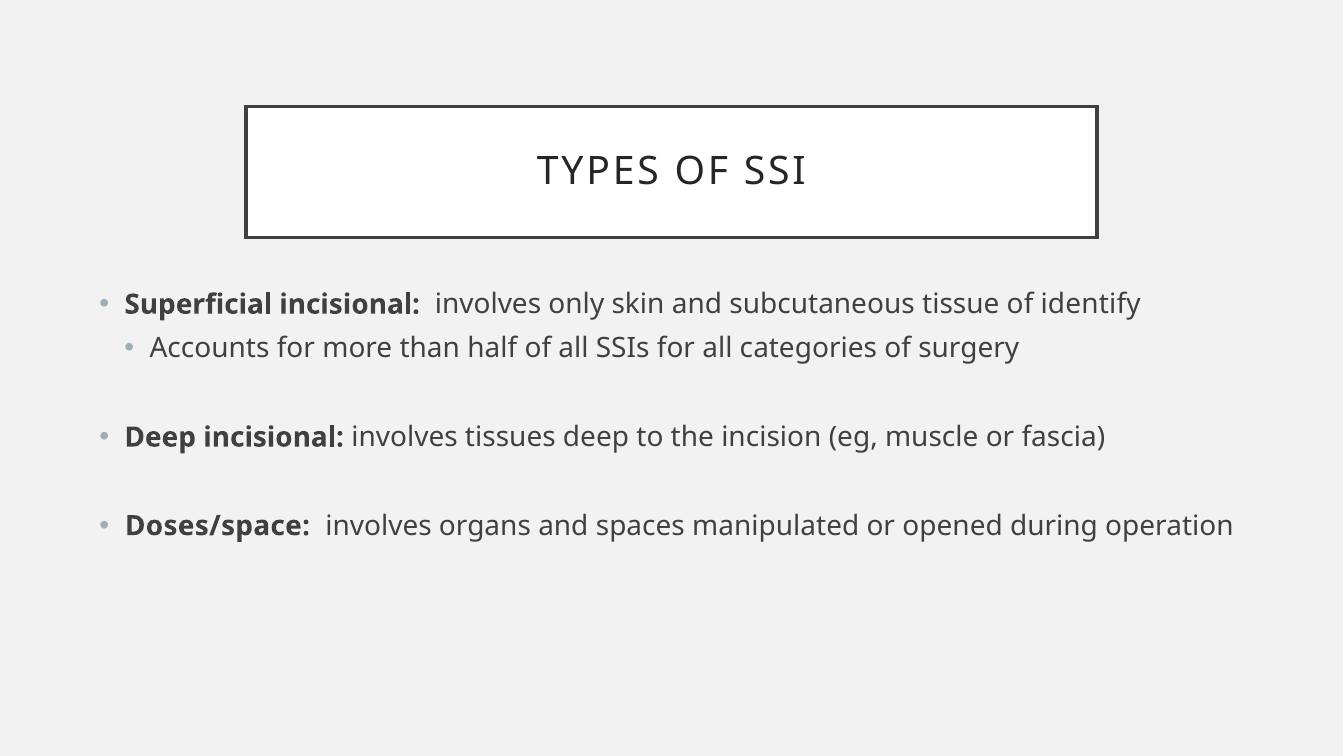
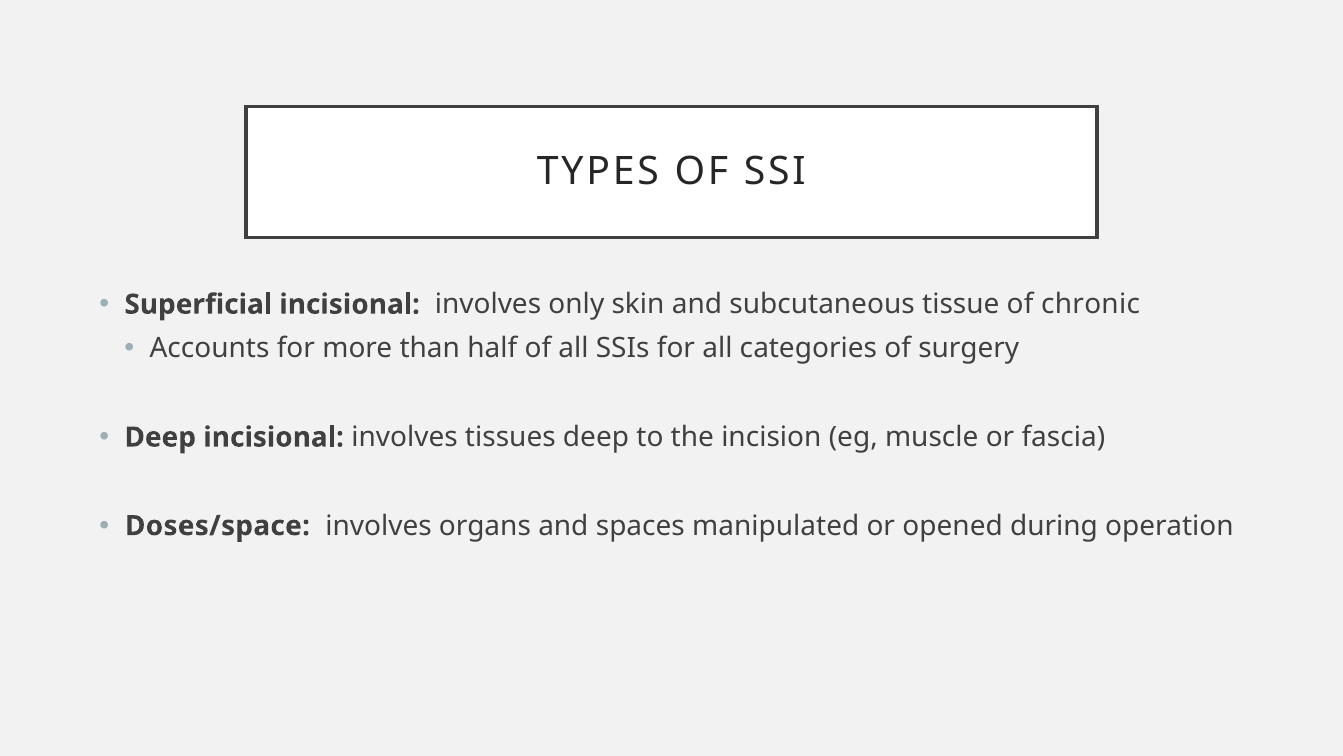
identify: identify -> chronic (1091, 304)
